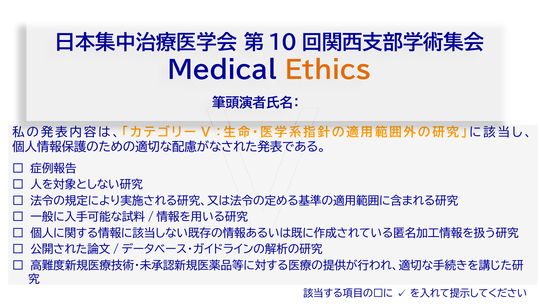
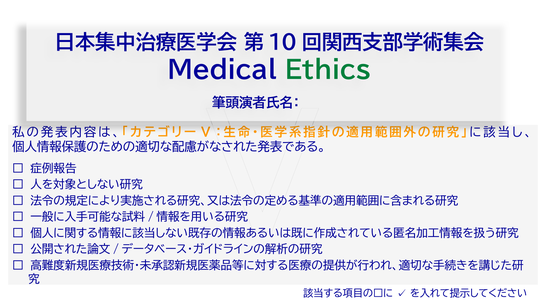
Ethics colour: orange -> green (328, 70)
